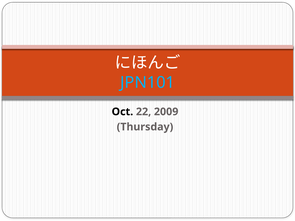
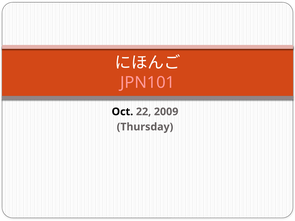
JPN101 colour: light blue -> pink (148, 83)
